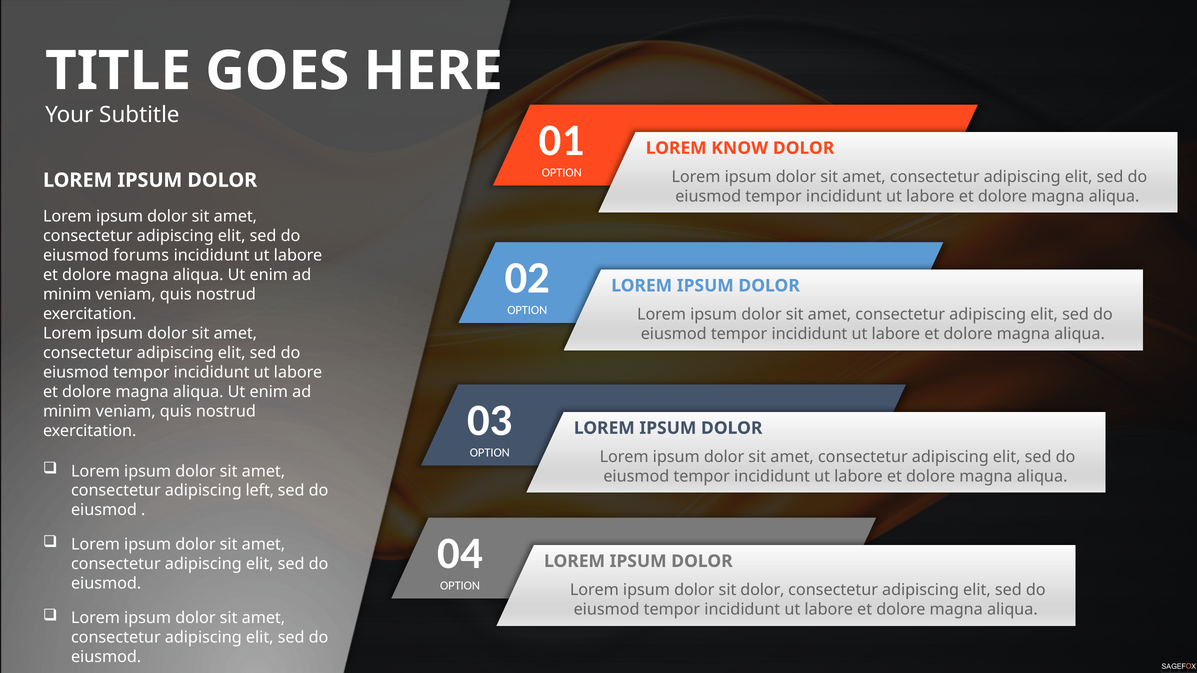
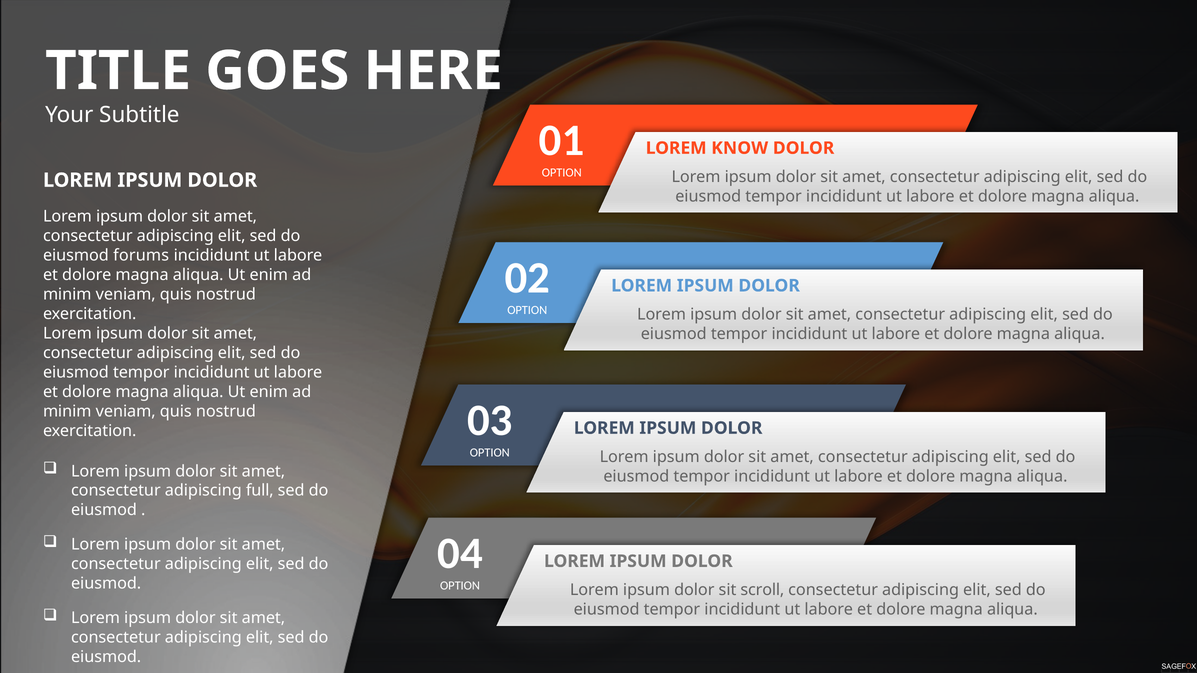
left: left -> full (260, 491)
sit dolor: dolor -> scroll (762, 590)
